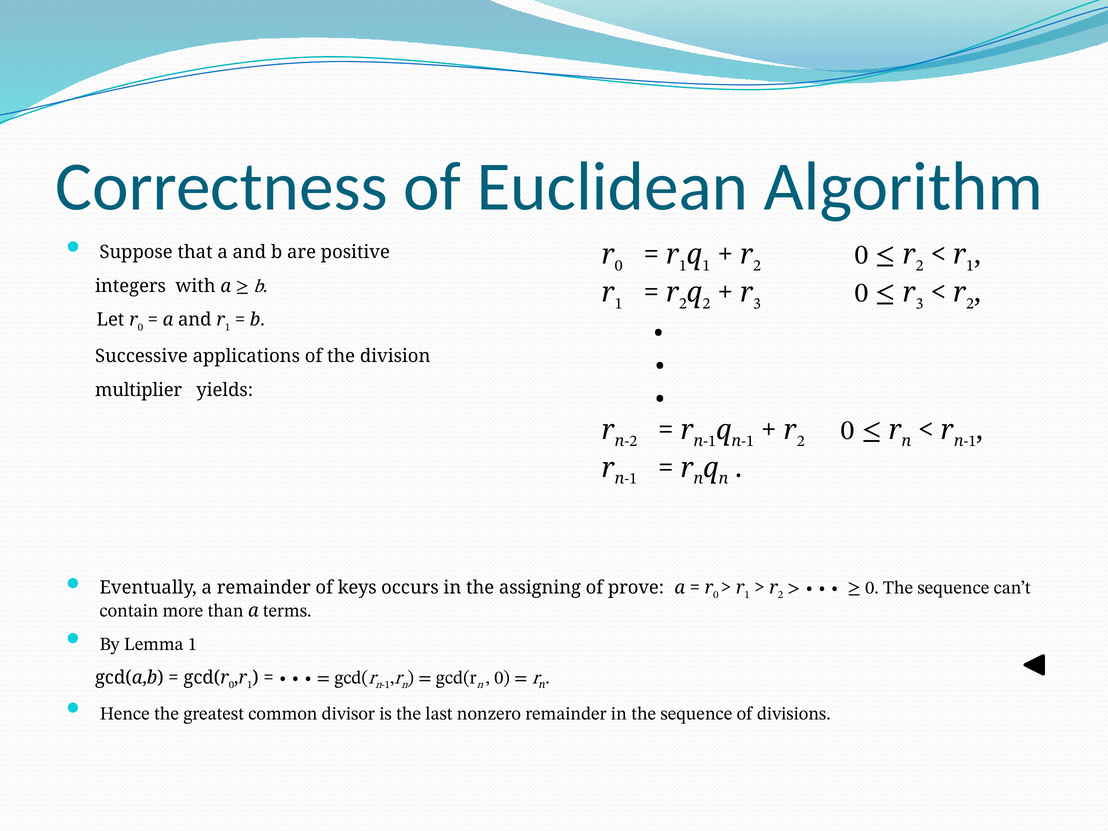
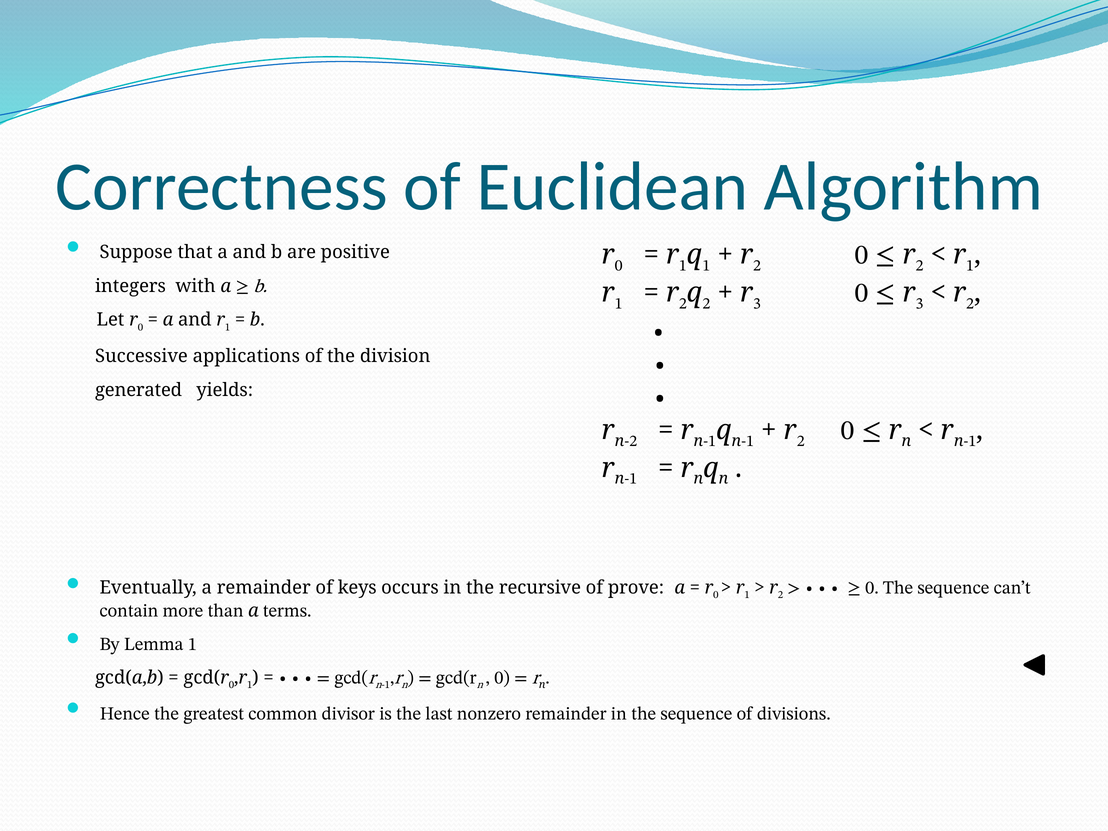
multiplier: multiplier -> generated (139, 390)
assigning: assigning -> recursive (540, 588)
